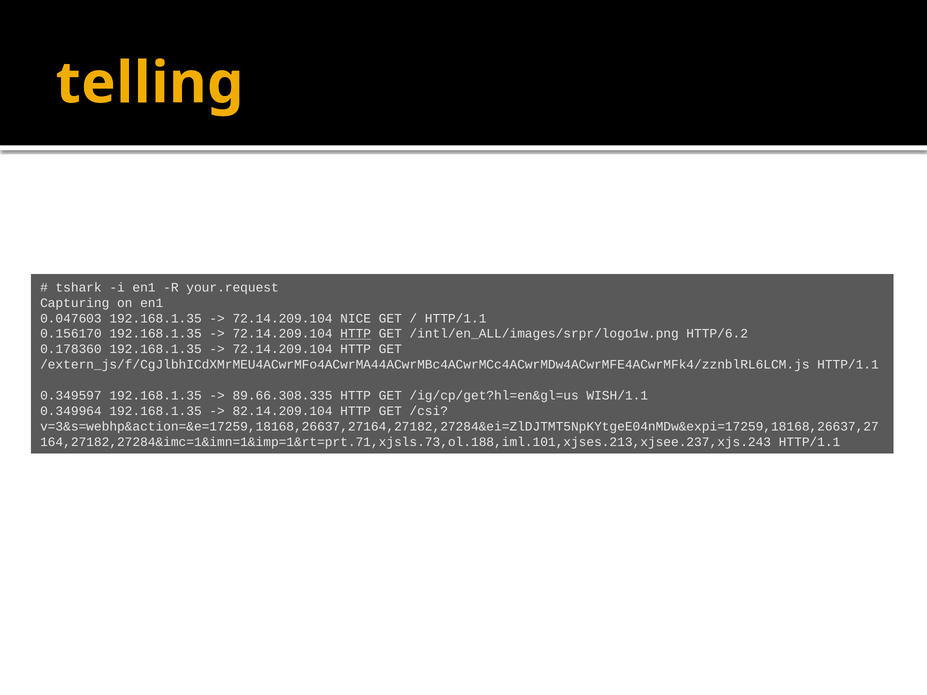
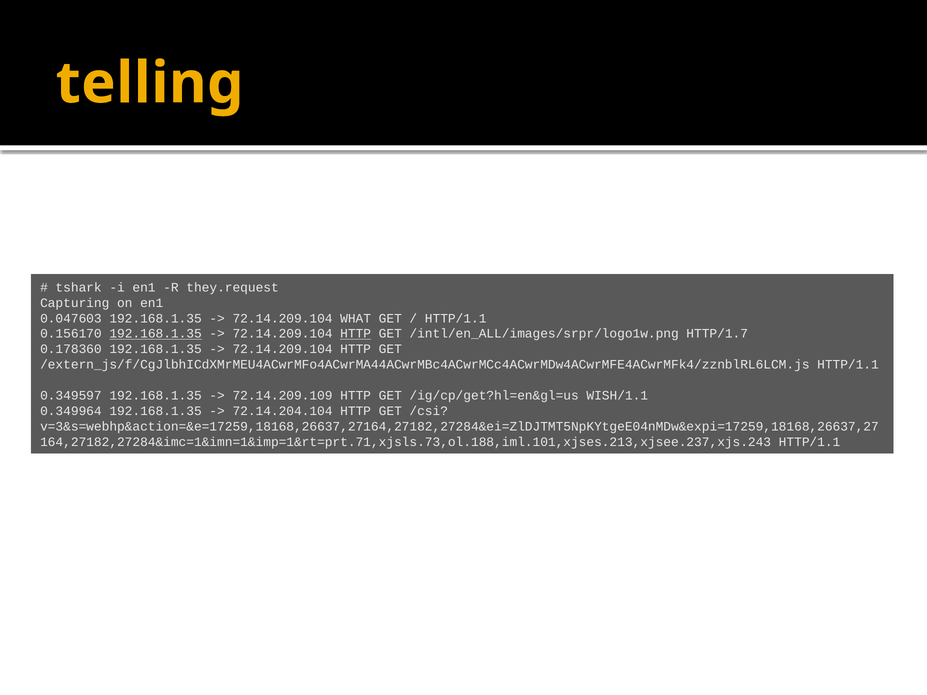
your.request: your.request -> they.request (233, 287)
NICE: NICE -> WHAT (356, 318)
192.168.1.35 underline: none -> present (156, 334)
HTTP/6.2: HTTP/6.2 -> HTTP/1.7 (717, 334)
89.66.308.335: 89.66.308.335 -> 72.14.209.109 (283, 396)
82.14.209.104: 82.14.209.104 -> 72.14.204.104 (283, 411)
